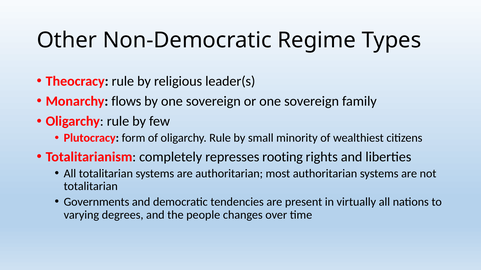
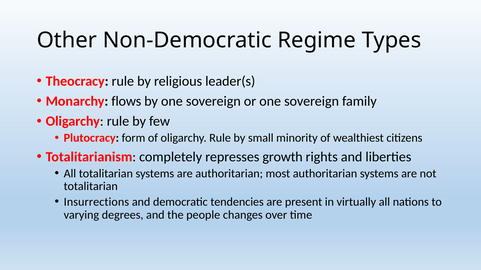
rooting: rooting -> growth (283, 157)
Governments: Governments -> Insurrections (96, 202)
